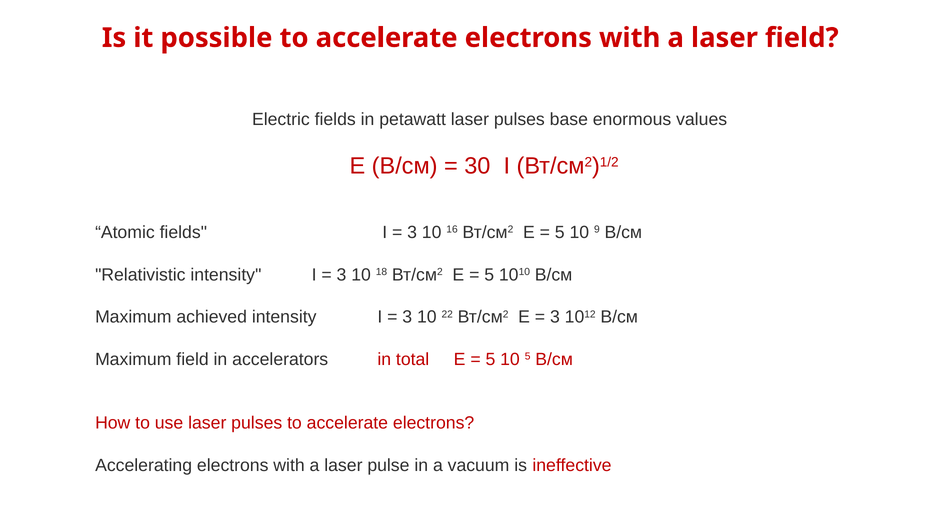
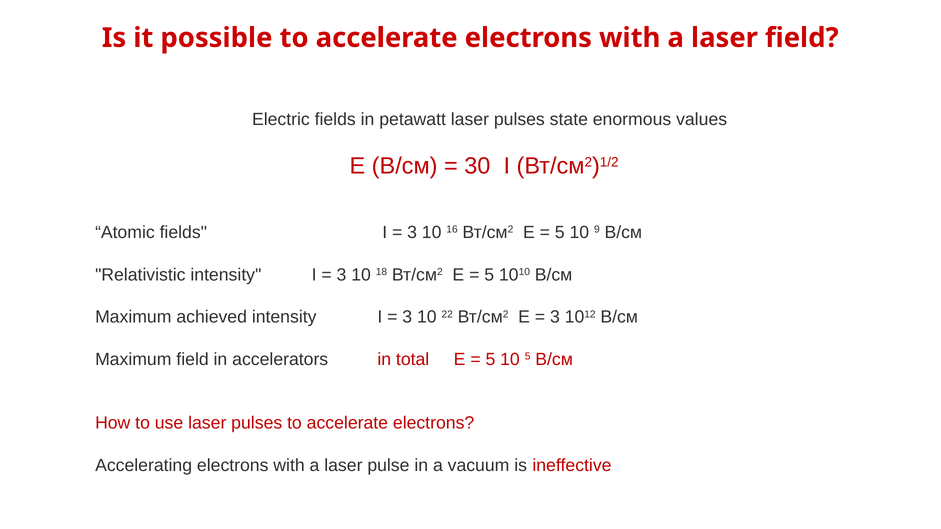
base: base -> state (569, 120)
